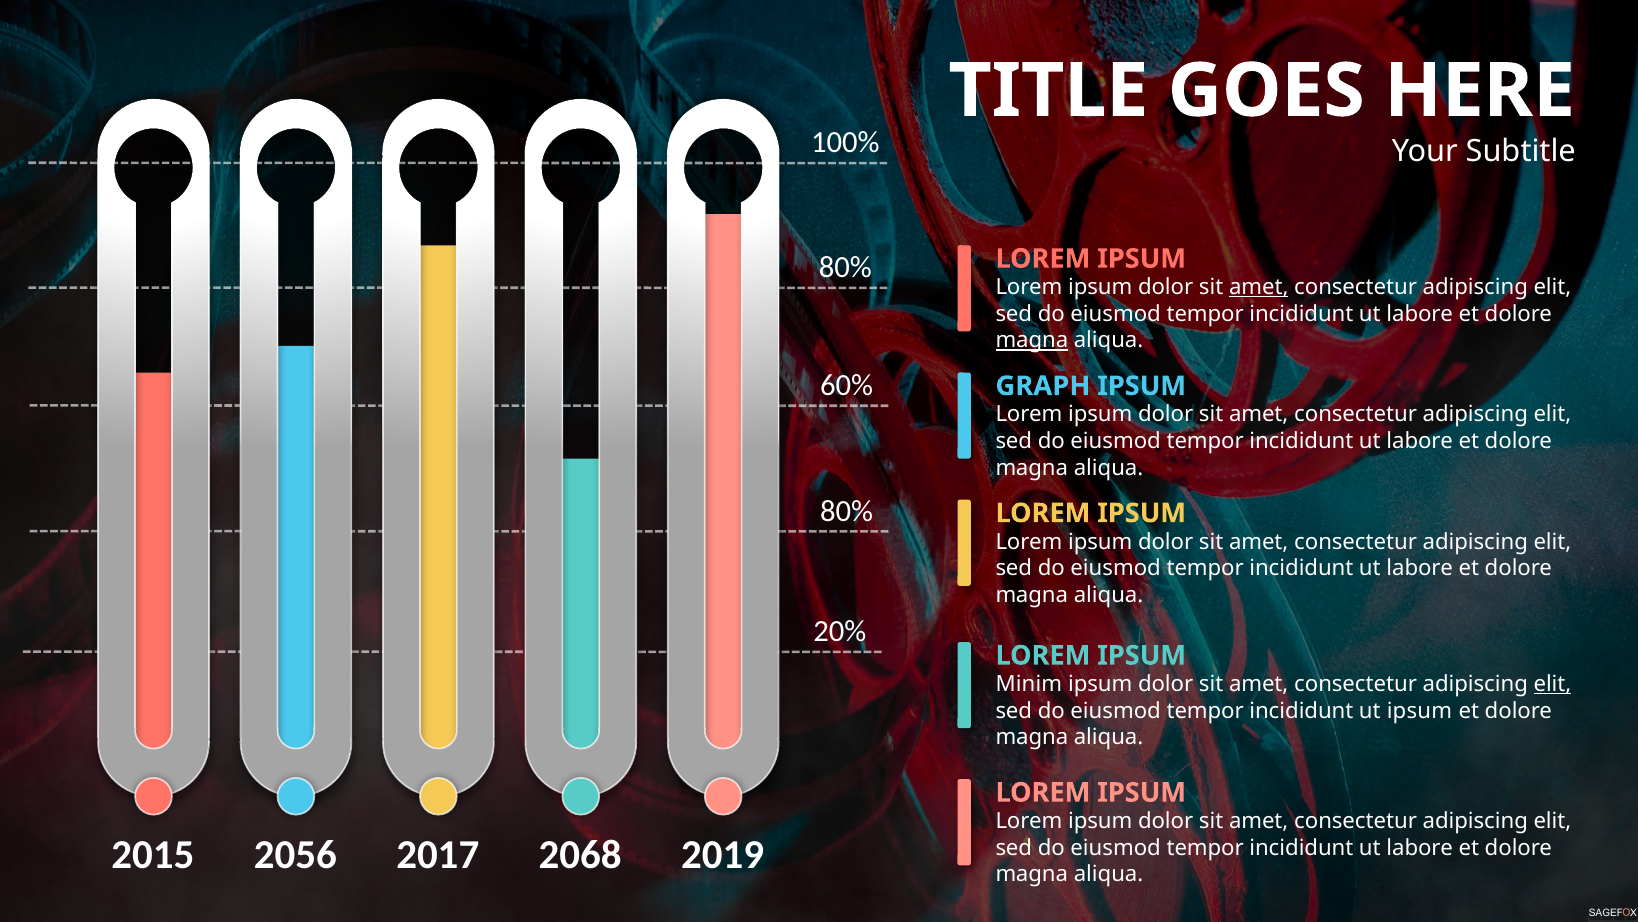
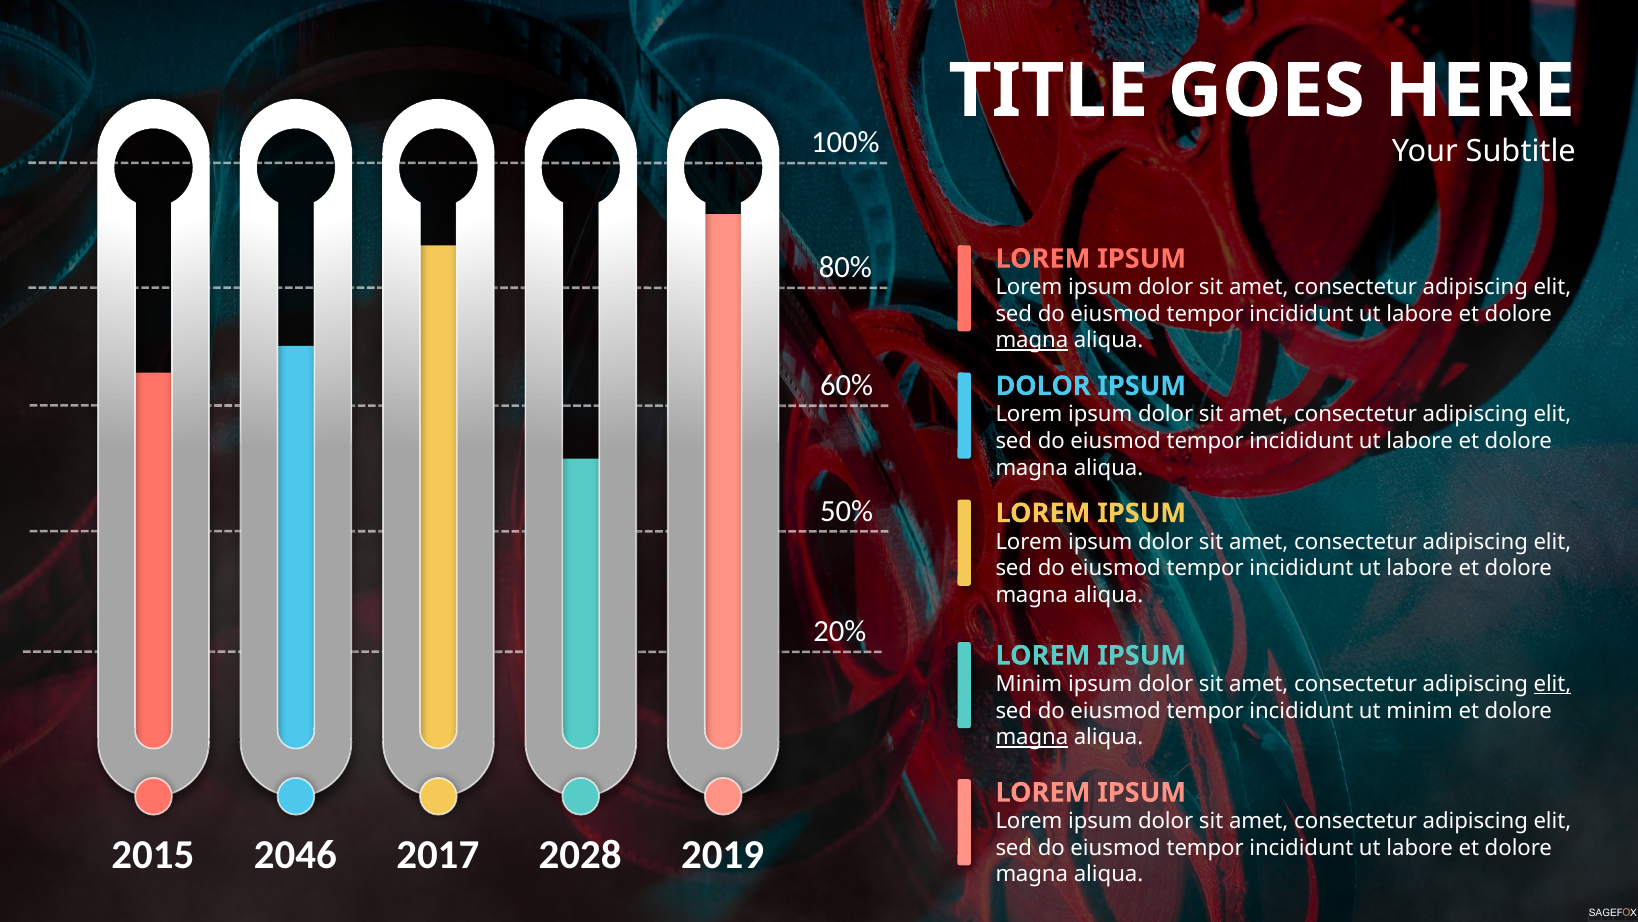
amet underline: present -> none (1259, 287)
GRAPH: GRAPH -> DOLOR (1043, 386)
80%: 80% -> 50% (847, 511)
ut ipsum: ipsum -> minim (1420, 710)
magna underline: none -> present (1032, 737)
2056: 2056 -> 2046 (295, 855)
2068: 2068 -> 2028 (580, 855)
